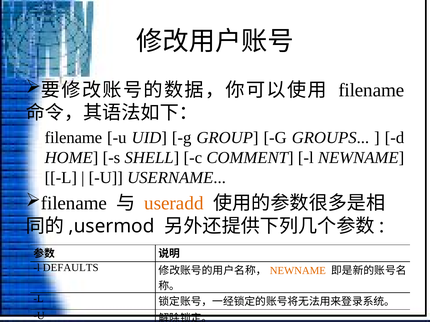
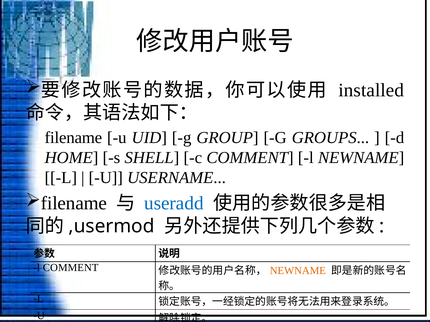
filename: filename -> installed (371, 90)
useradd colour: orange -> blue (174, 203)
l DEFAULTS: DEFAULTS -> COMMENT (71, 268)
